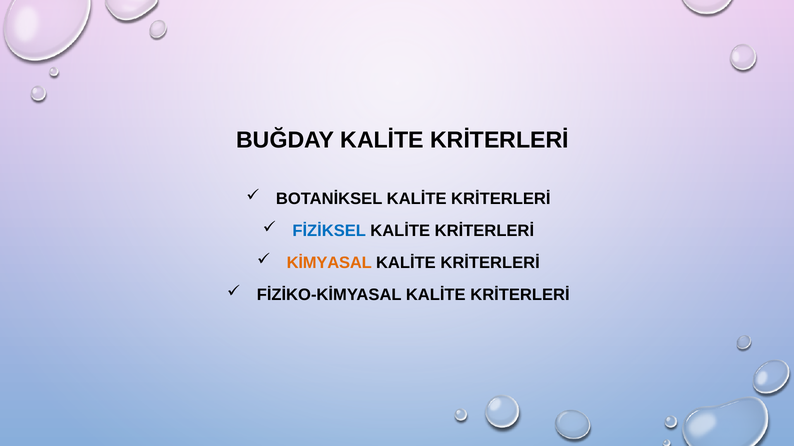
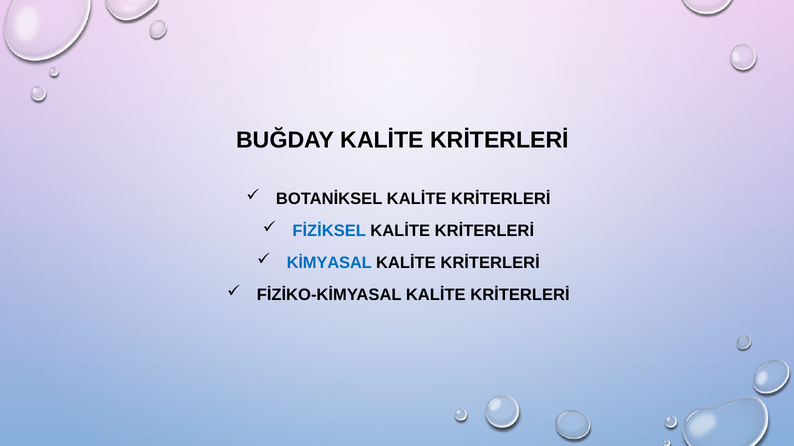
KİMYASAL colour: orange -> blue (329, 263)
